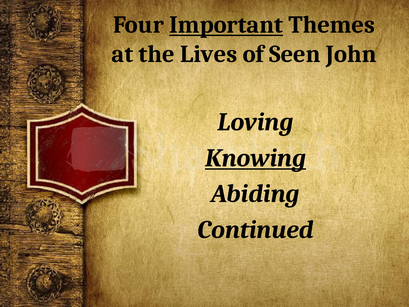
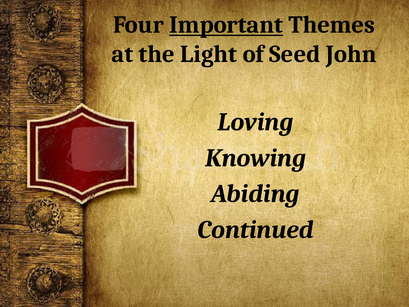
Lives: Lives -> Light (209, 54)
Seen: Seen -> Seed (295, 54)
Knowing underline: present -> none (256, 158)
